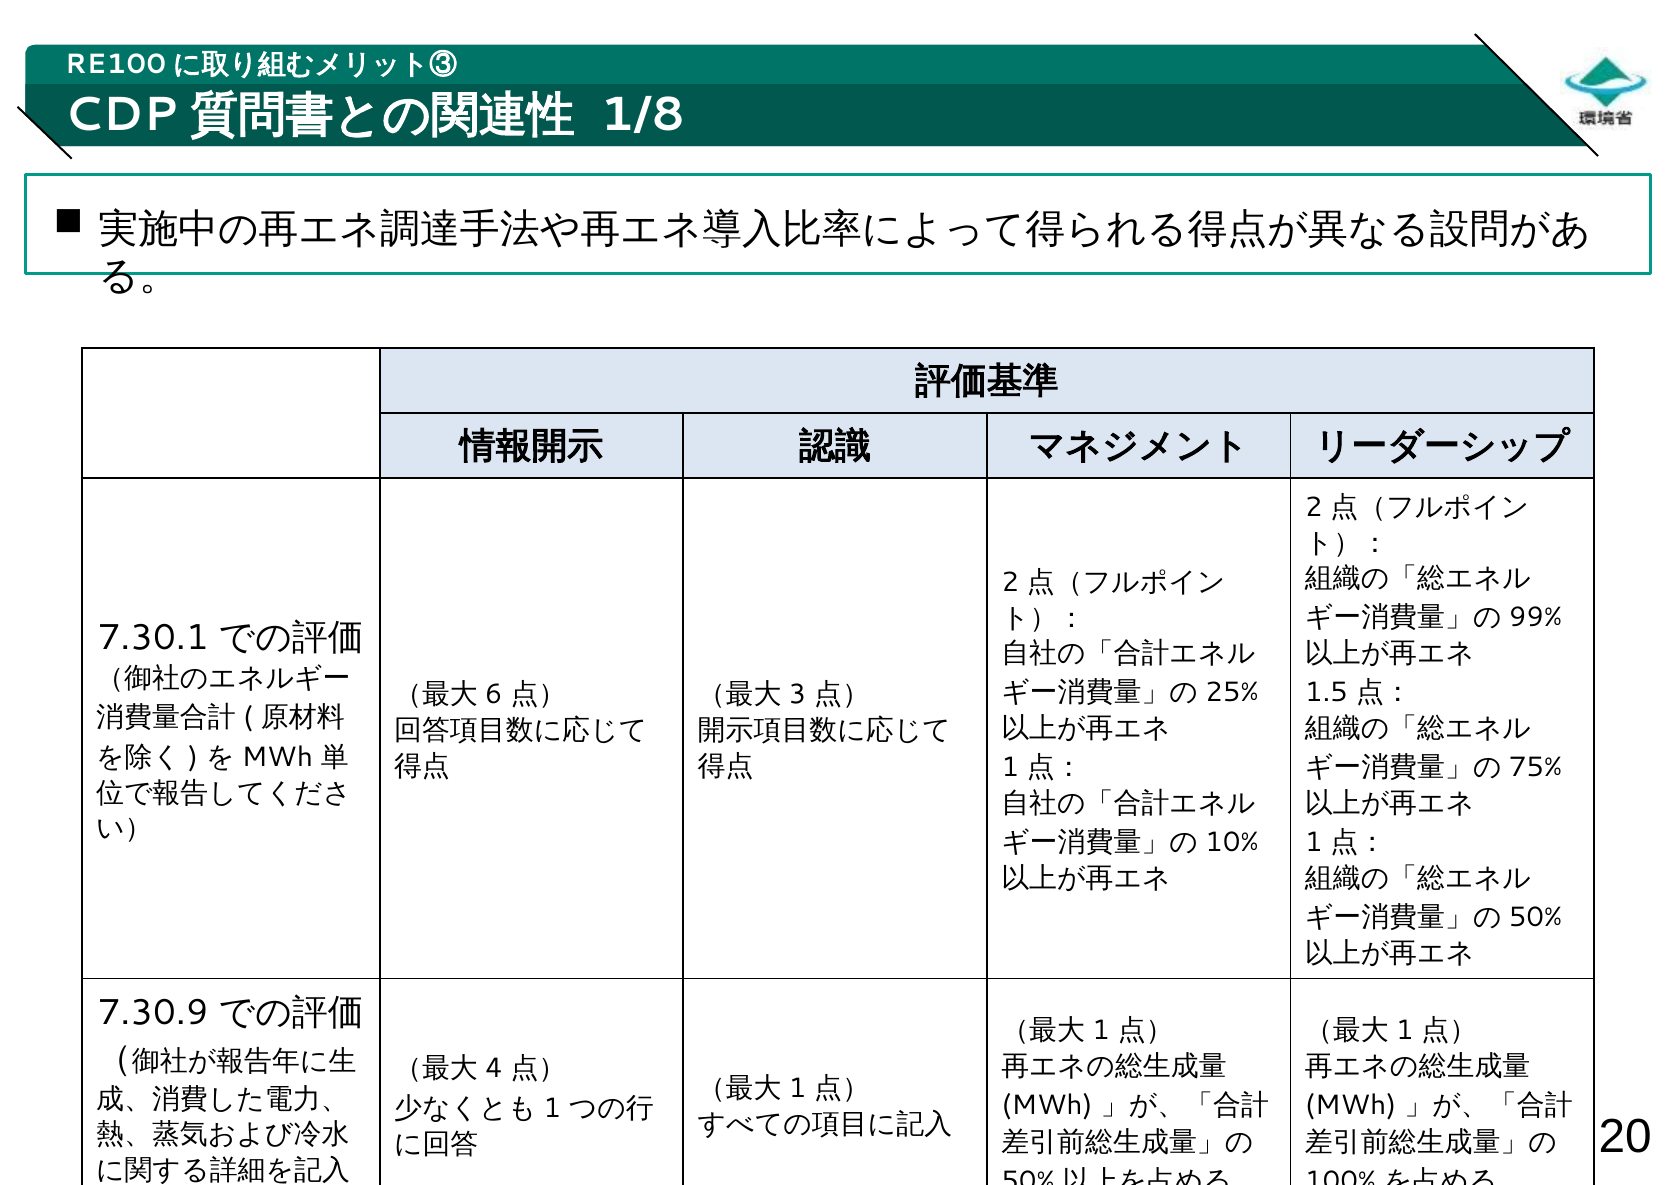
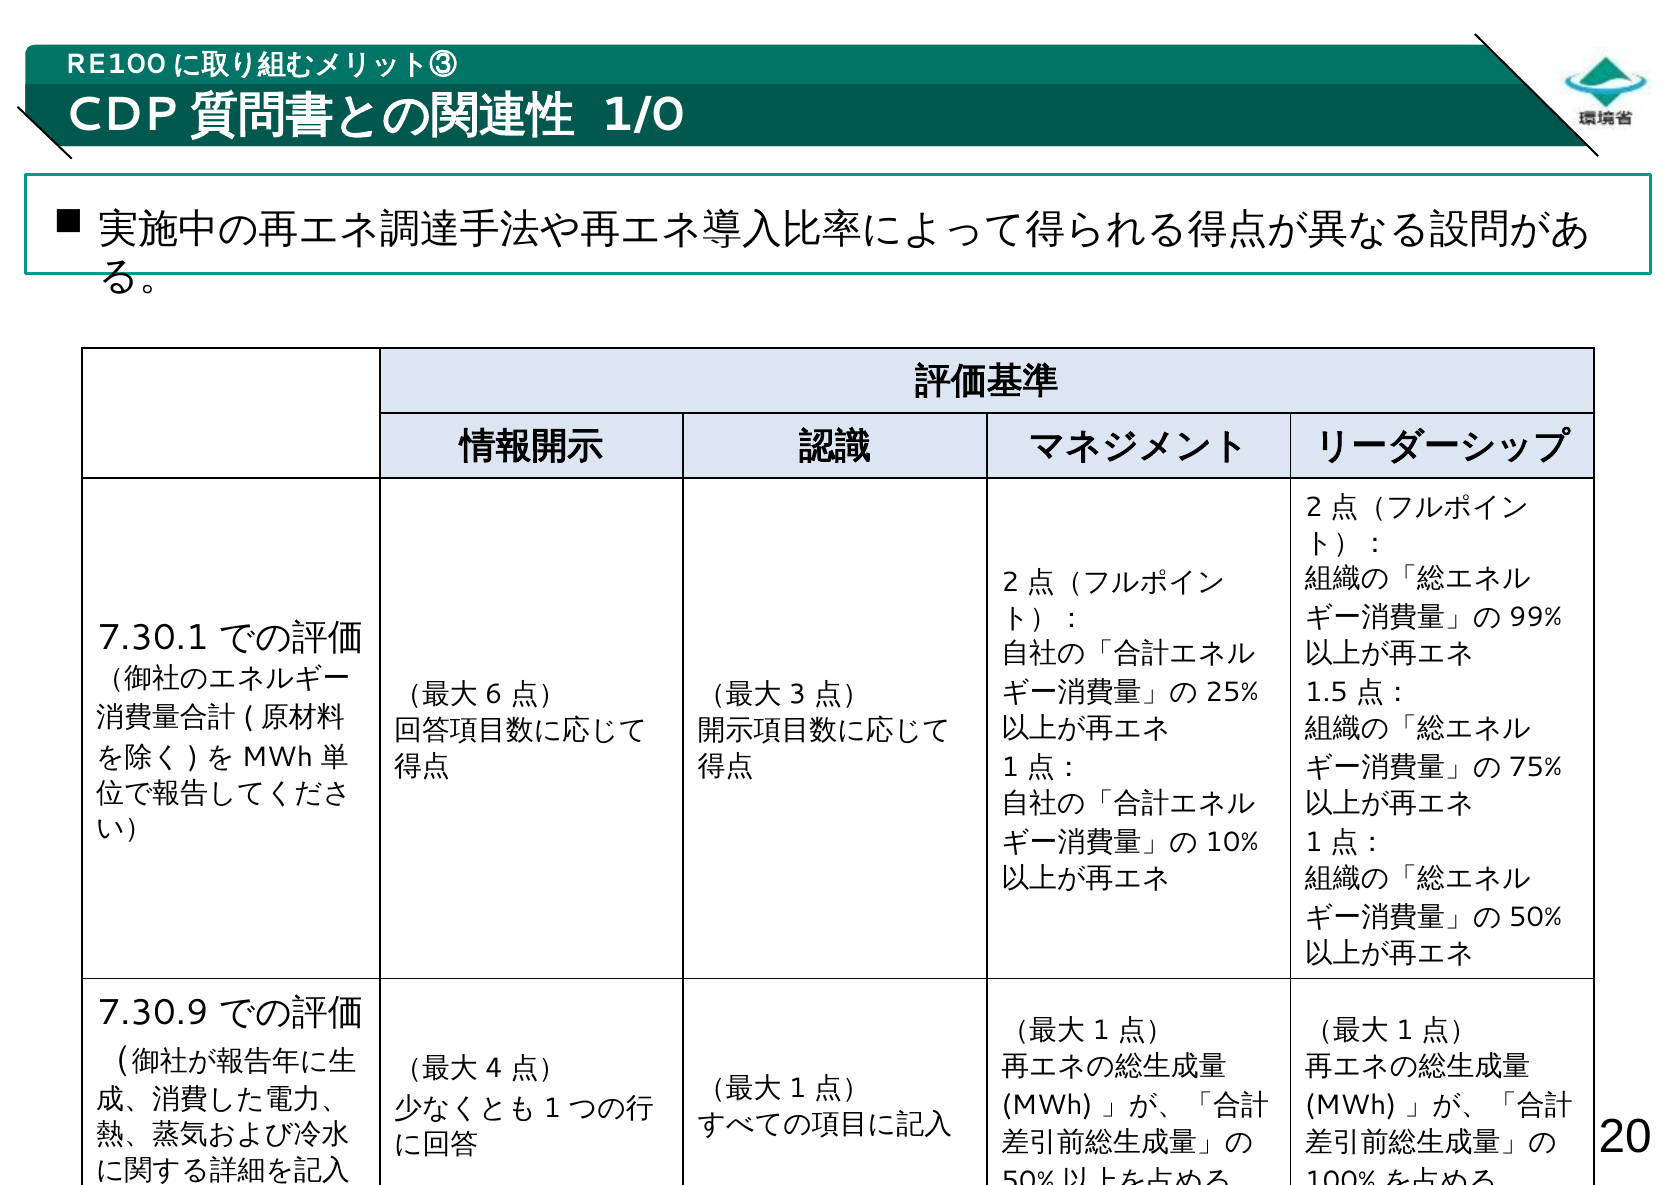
1/8: 1/8 -> 1/0 (643, 115)
